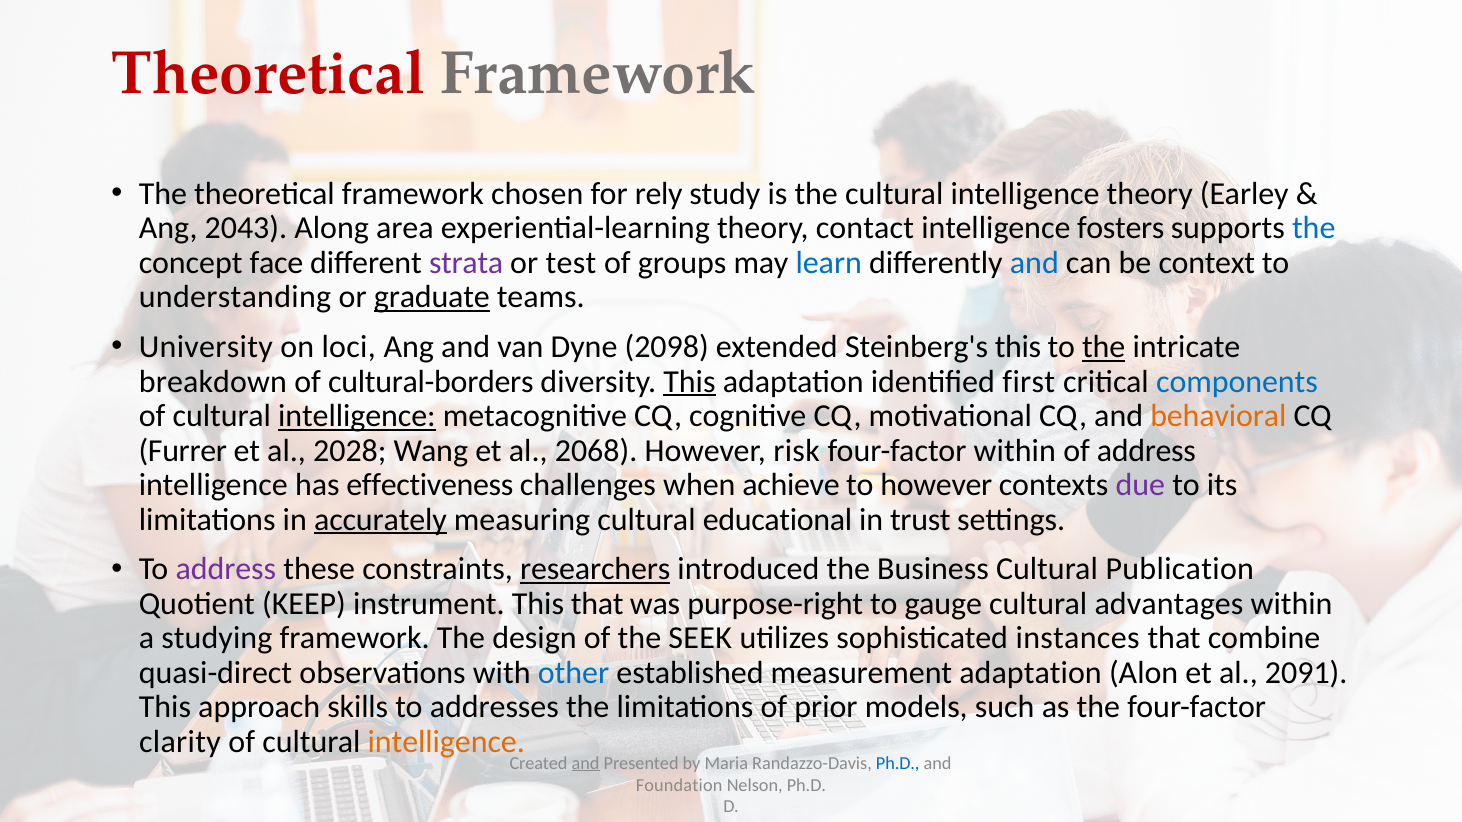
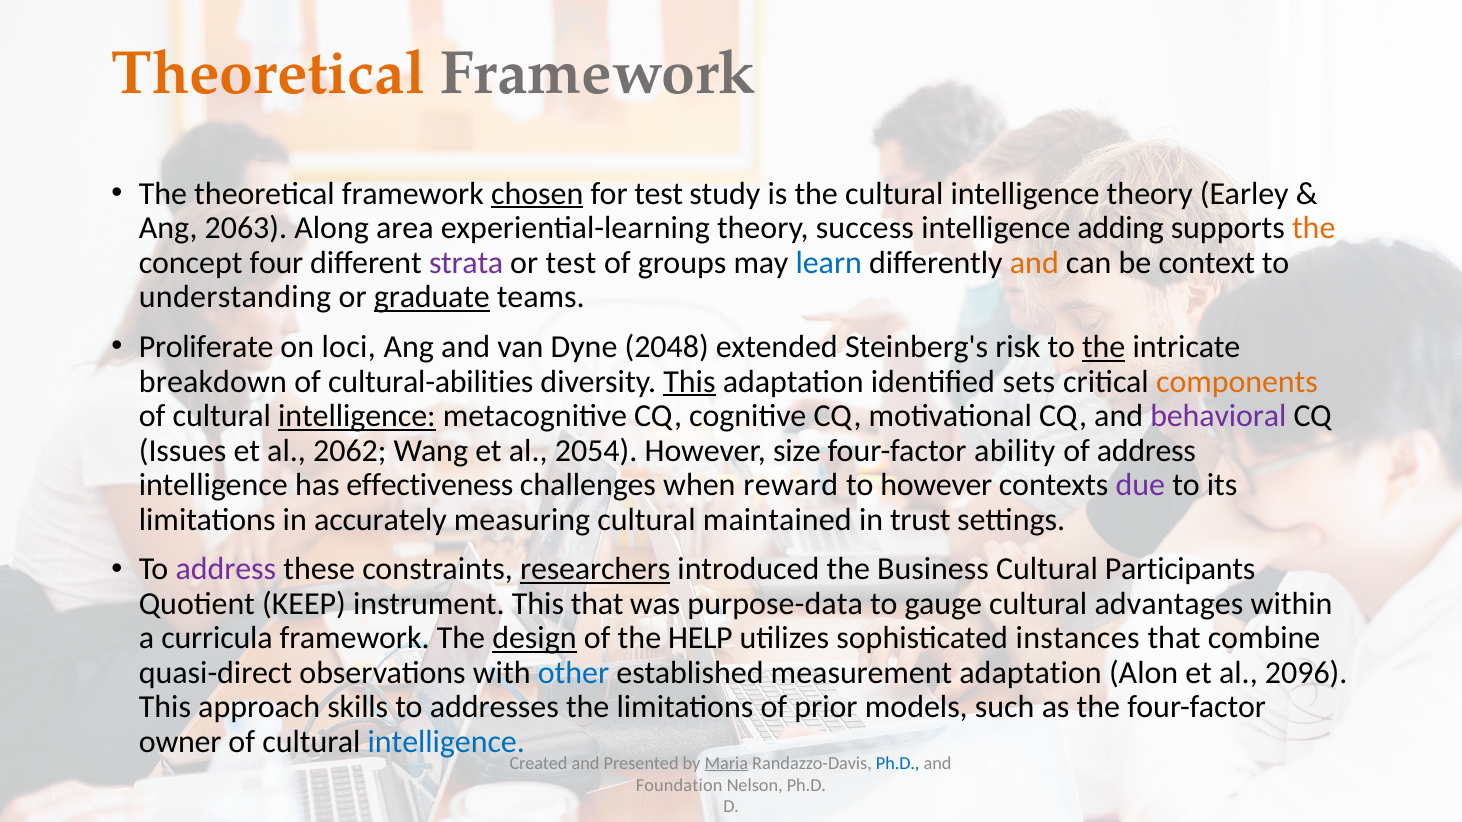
Theoretical colour: red -> orange (269, 74)
chosen underline: none -> present (537, 194)
for rely: rely -> test (659, 194)
2043: 2043 -> 2063 (246, 228)
contact: contact -> success (865, 228)
fosters: fosters -> adding (1121, 228)
the colour: blue -> orange (1314, 228)
face: face -> four (276, 263)
and colour: blue -> orange (1034, 263)
University: University -> Proliferate (206, 347)
2098: 2098 -> 2048 (667, 347)
Steinberg's this: this -> risk (1018, 347)
cultural-borders: cultural-borders -> cultural-abilities (431, 382)
first: first -> sets (1029, 382)
components colour: blue -> orange (1237, 382)
behavioral colour: orange -> purple (1218, 416)
Furrer: Furrer -> Issues (183, 451)
2028: 2028 -> 2062 (350, 451)
2068: 2068 -> 2054 (596, 451)
risk: risk -> size (797, 451)
four-factor within: within -> ability (1015, 451)
achieve: achieve -> reward (791, 485)
accurately underline: present -> none (380, 520)
educational: educational -> maintained (777, 520)
Publication: Publication -> Participants (1180, 570)
purpose-right: purpose-right -> purpose-data (775, 604)
studying: studying -> curricula (217, 639)
design underline: none -> present (534, 639)
SEEK: SEEK -> HELP (700, 639)
2091: 2091 -> 2096 (1306, 673)
clarity: clarity -> owner (180, 742)
intelligence colour: orange -> blue (446, 742)
and underline: present -> none (586, 763)
Maria underline: none -> present (726, 763)
